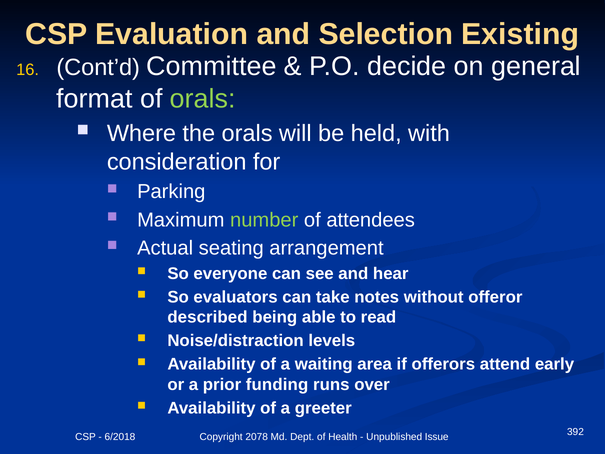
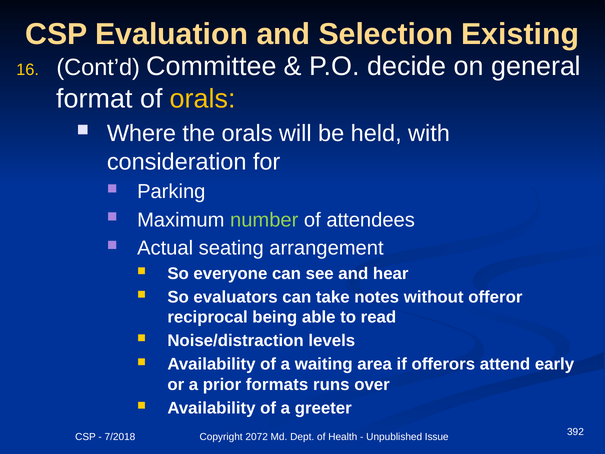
orals colour: light green -> yellow (203, 99)
described: described -> reciprocal (208, 317)
funding: funding -> formats (277, 384)
6/2018: 6/2018 -> 7/2018 (120, 437)
2078: 2078 -> 2072 (257, 437)
